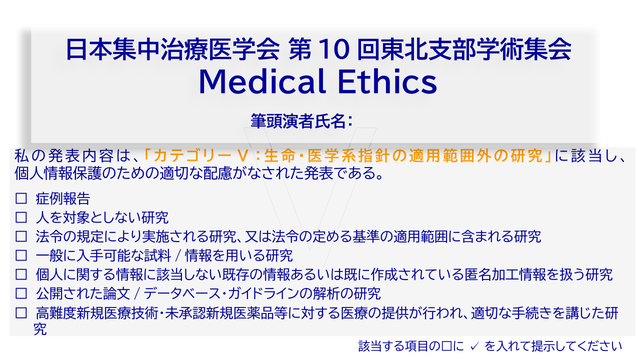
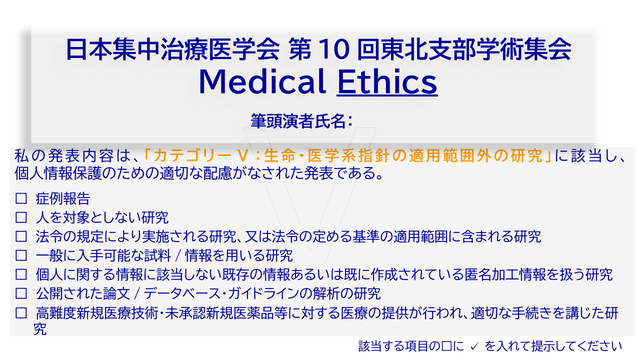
Ethics underline: none -> present (387, 83)
